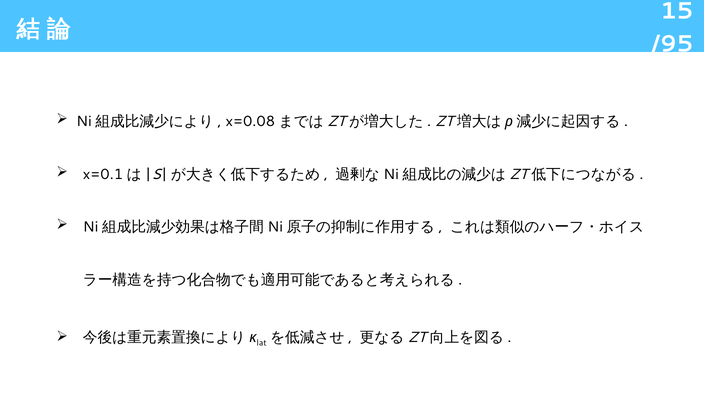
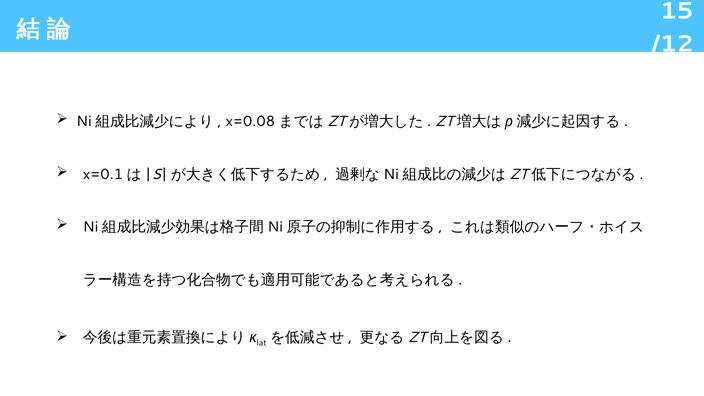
/95: /95 -> /12 (673, 44)
